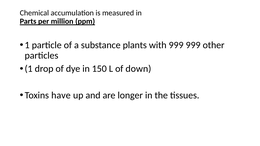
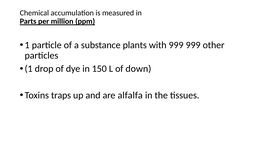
have: have -> traps (61, 95)
longer: longer -> alfalfa (130, 95)
